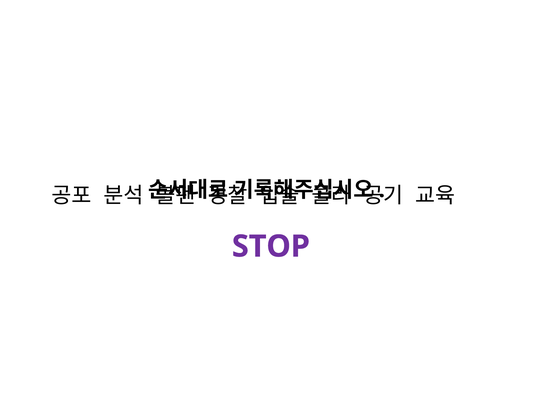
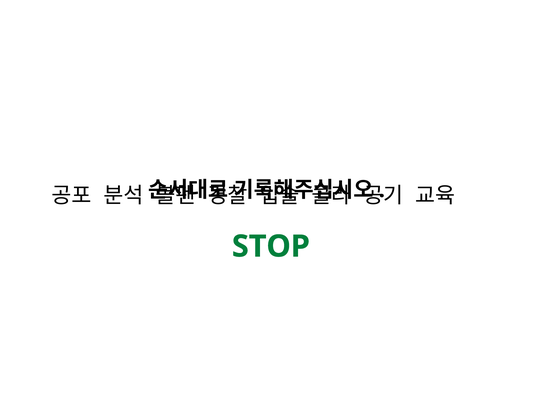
STOP colour: purple -> green (271, 247)
